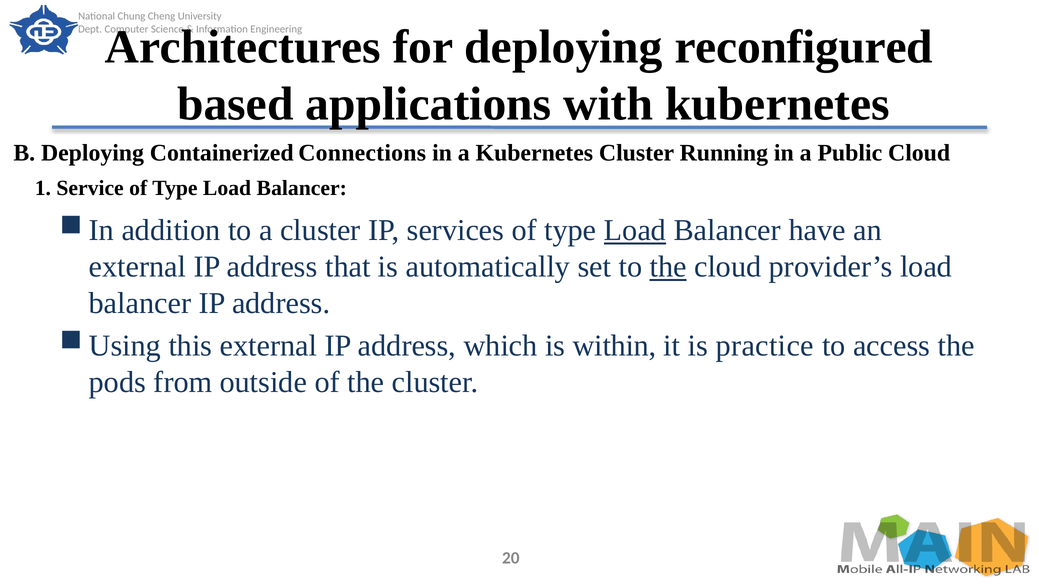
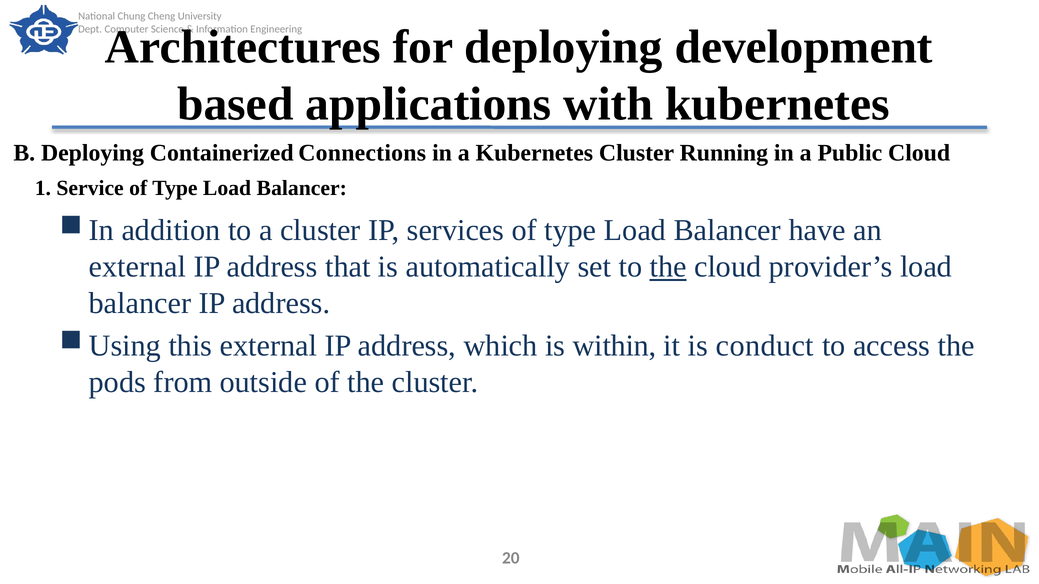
reconfigured: reconfigured -> development (804, 47)
Load underline: present -> none (635, 231)
practice: practice -> conduct (765, 346)
